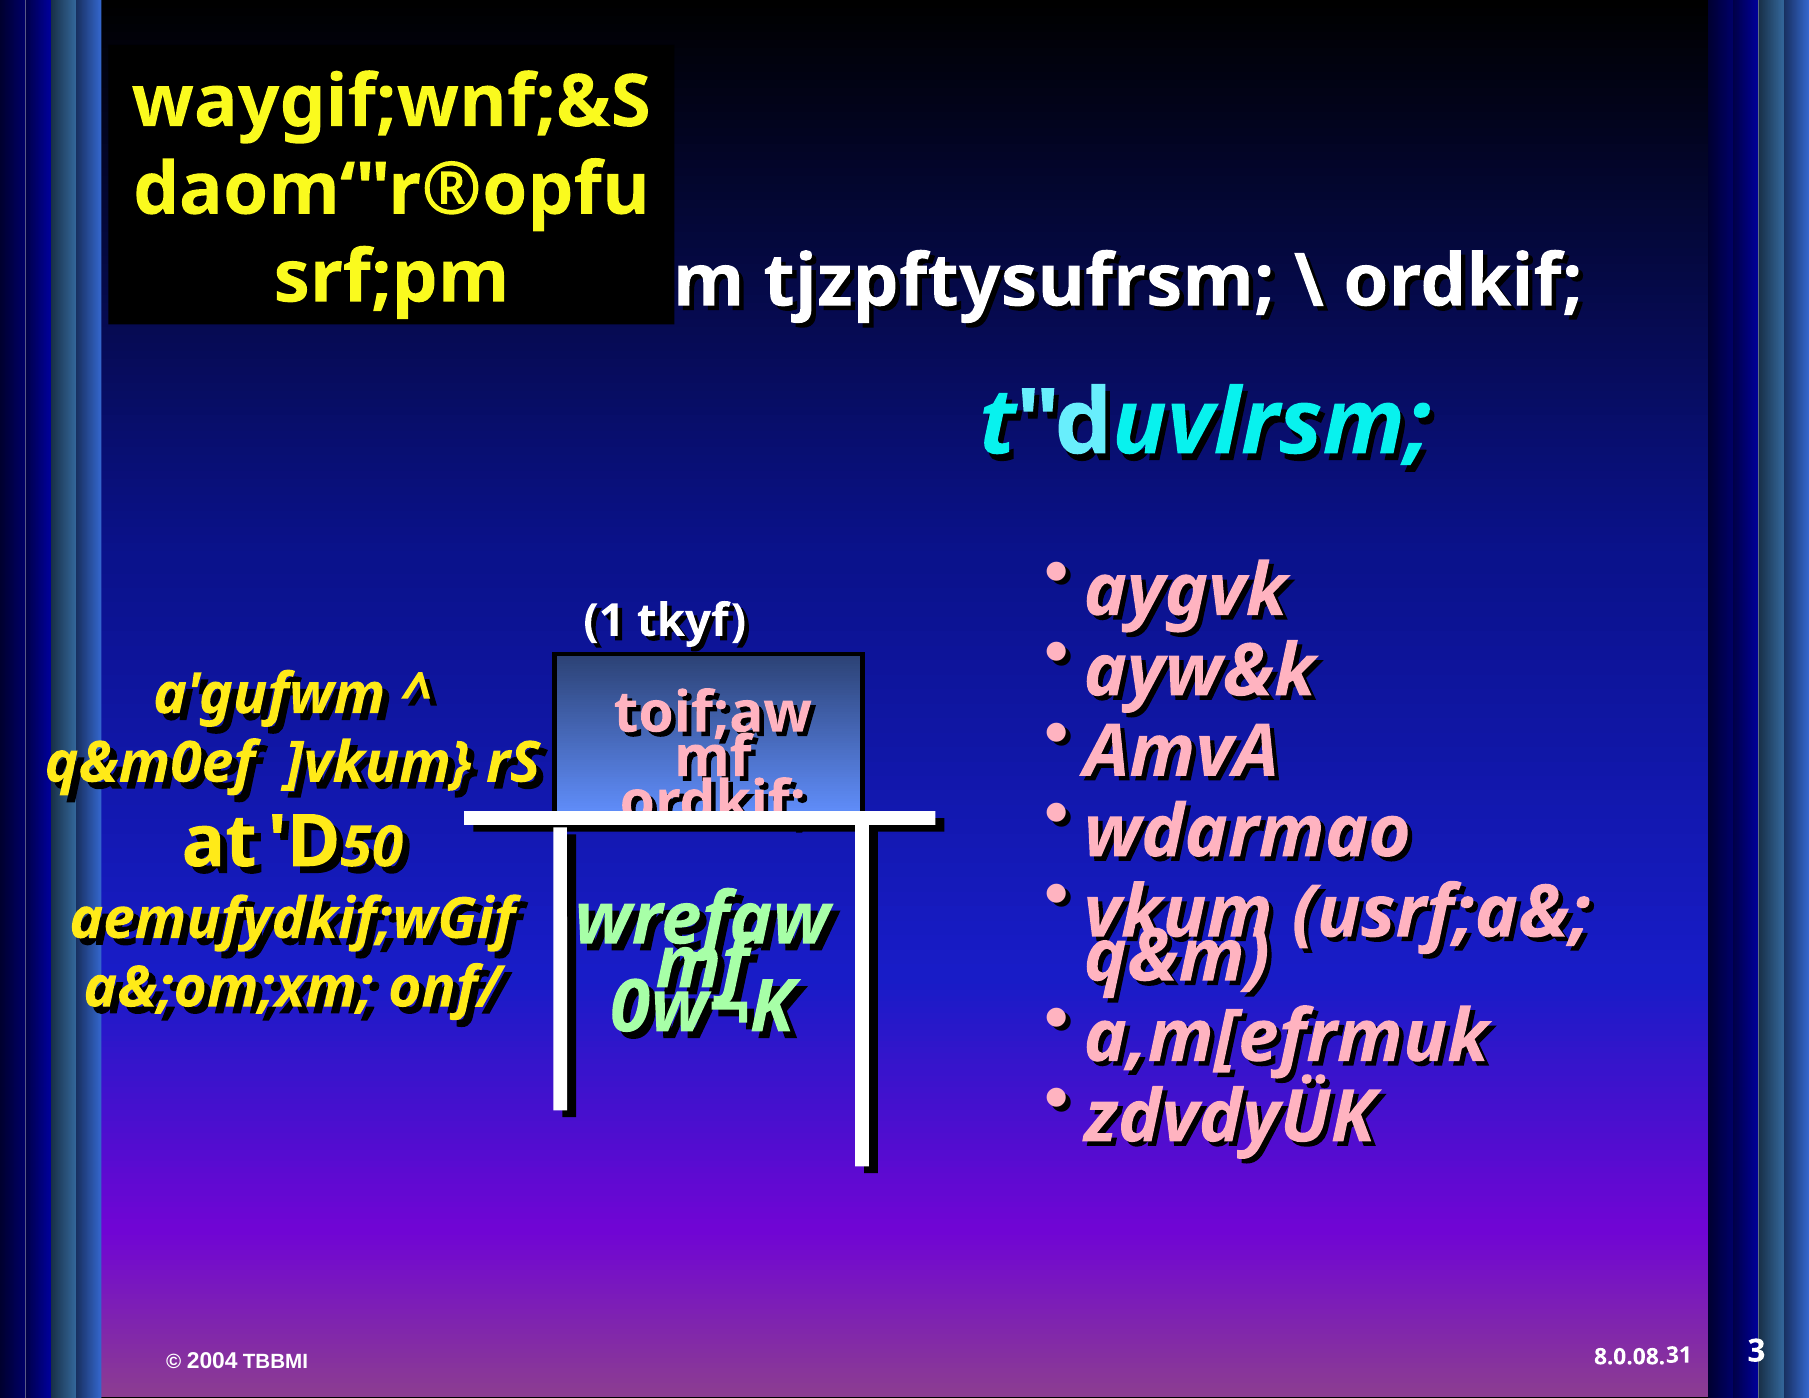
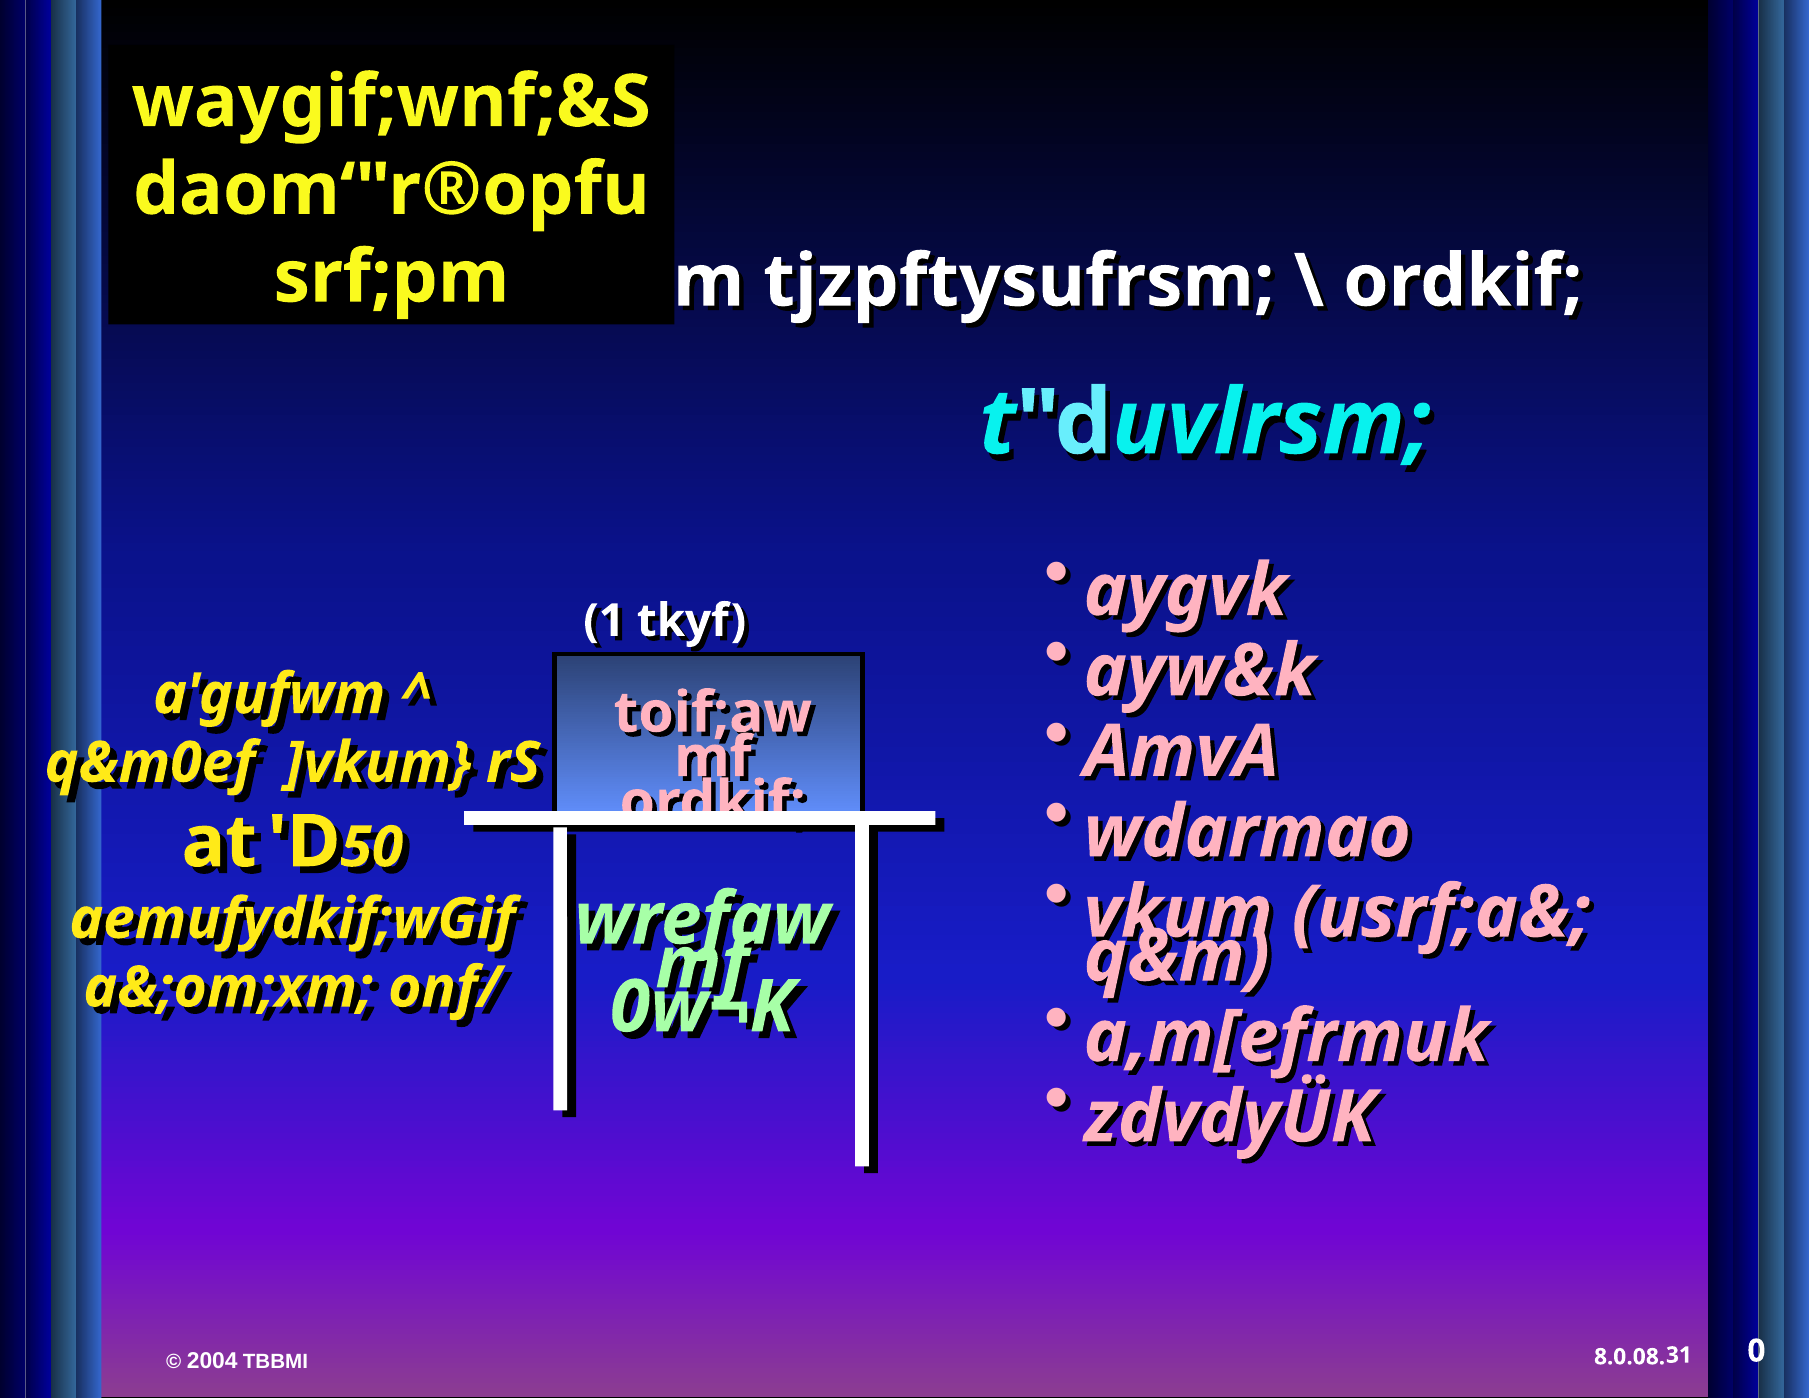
3: 3 -> 0 (1756, 1351)
